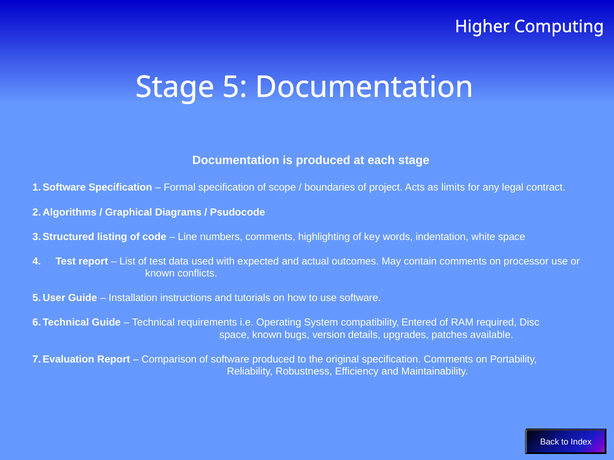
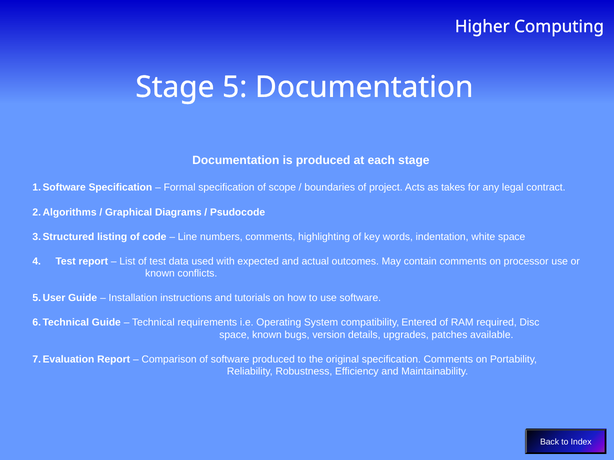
limits: limits -> takes (453, 188)
